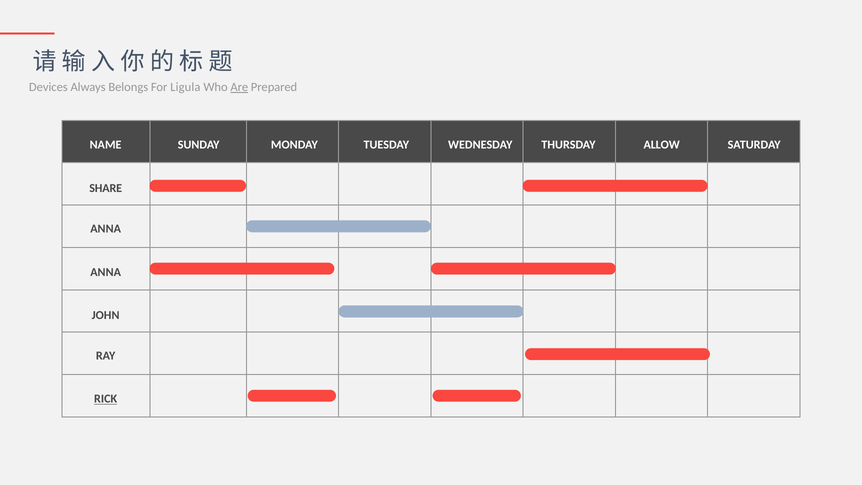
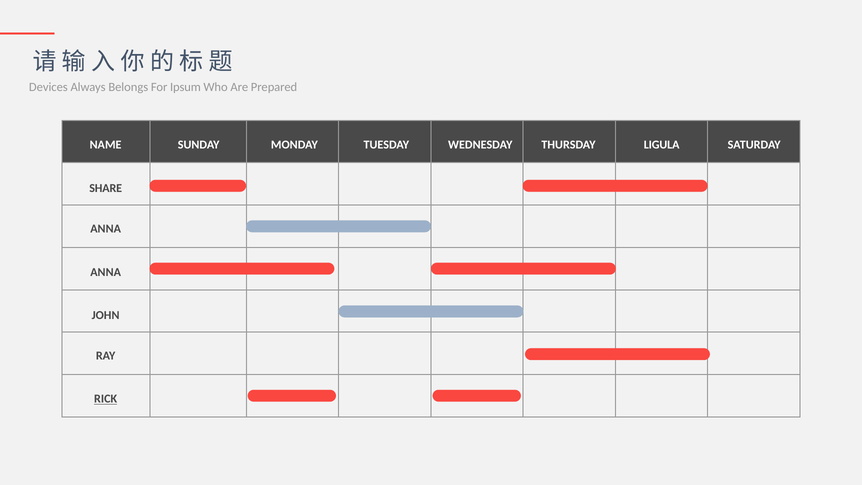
Ligula: Ligula -> Ipsum (185, 87)
Are underline: present -> none (239, 87)
ALLOW: ALLOW -> LIGULA (662, 145)
